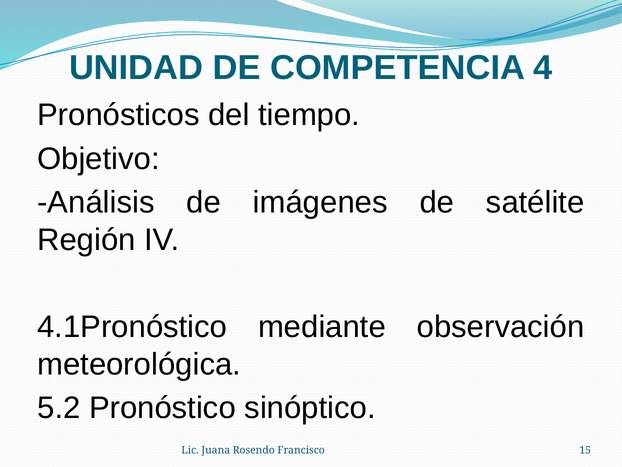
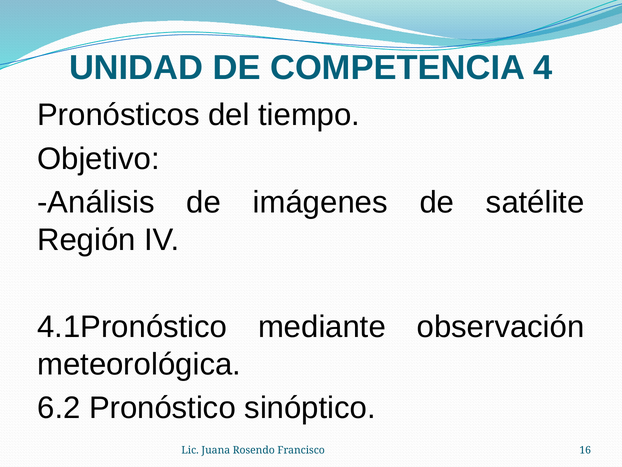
5.2: 5.2 -> 6.2 (59, 407)
15: 15 -> 16 (585, 450)
